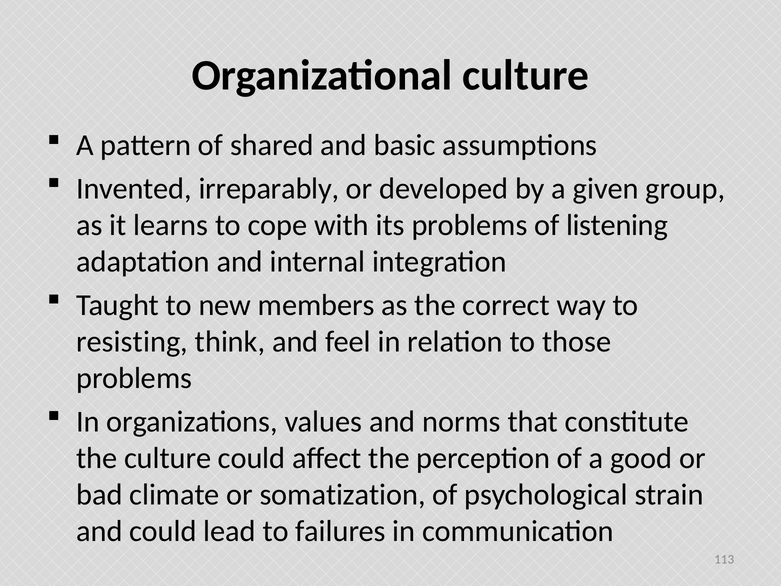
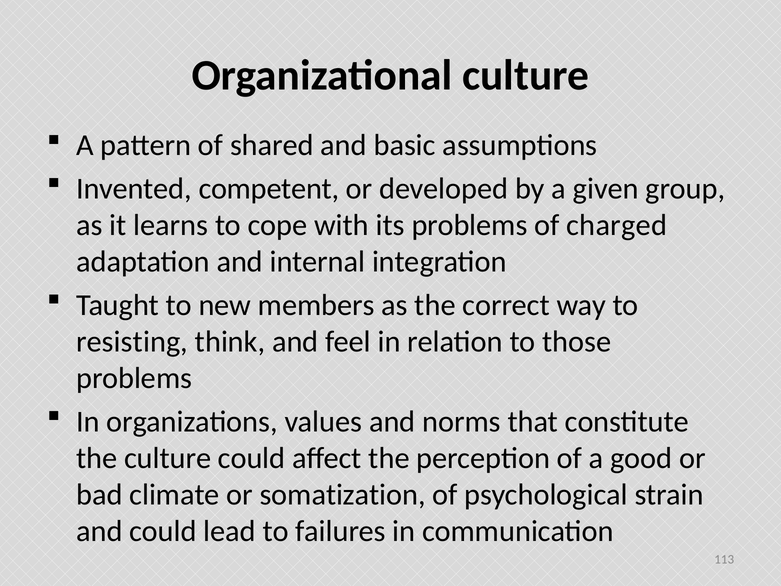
irreparably: irreparably -> competent (269, 189)
listening: listening -> charged (617, 225)
